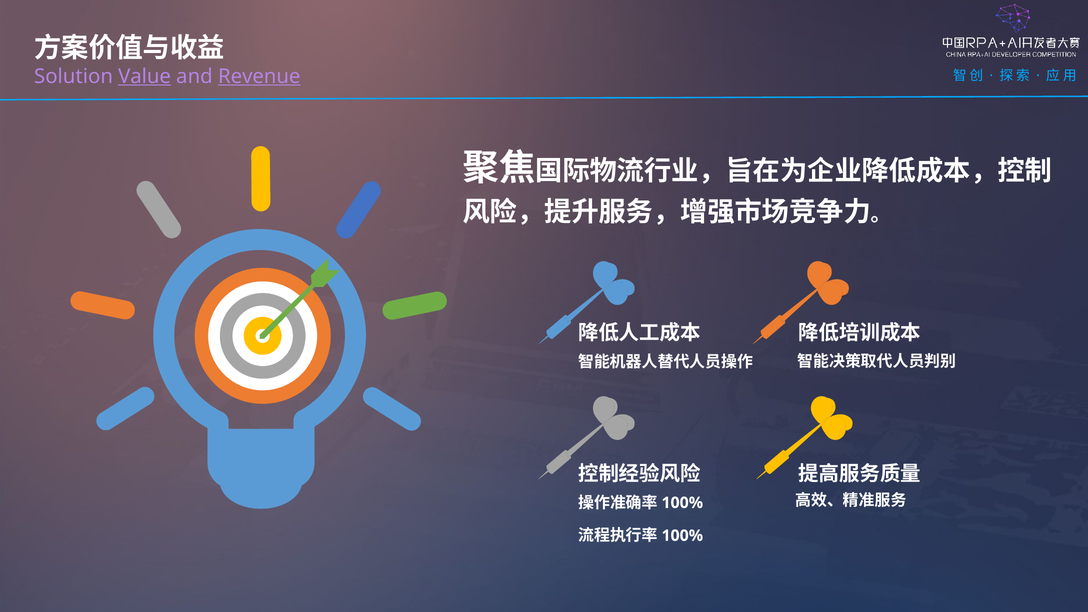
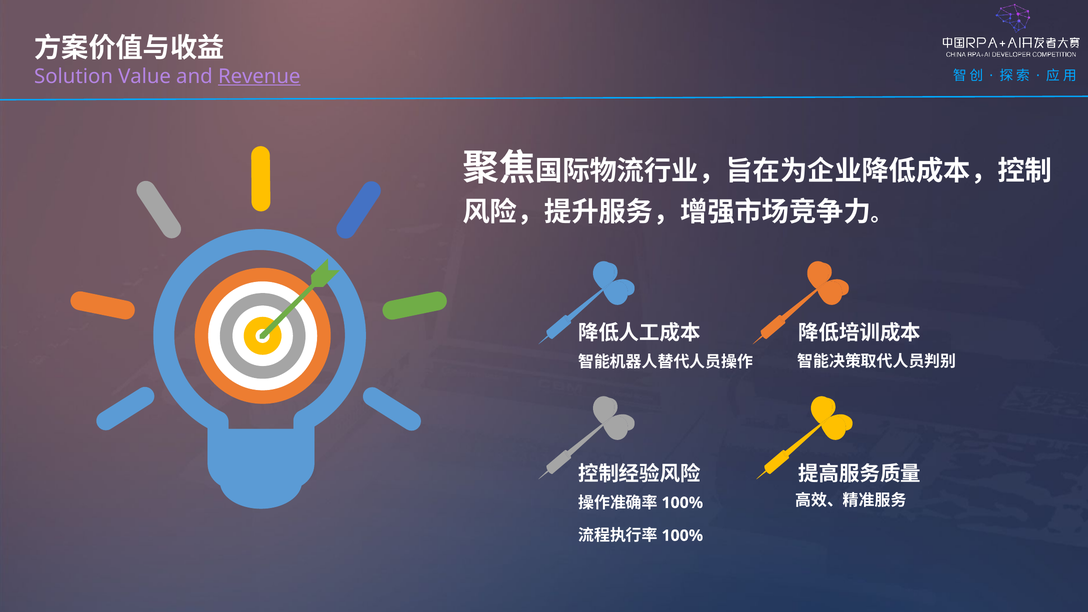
Value underline: present -> none (145, 76)
